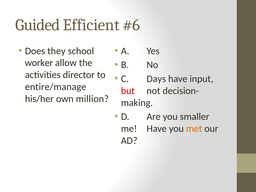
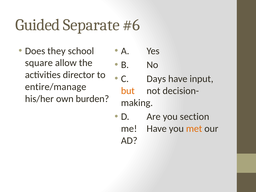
Efficient: Efficient -> Separate (91, 25)
worker: worker -> square (39, 63)
but colour: red -> orange (128, 91)
million: million -> burden (92, 99)
smaller: smaller -> section (195, 117)
